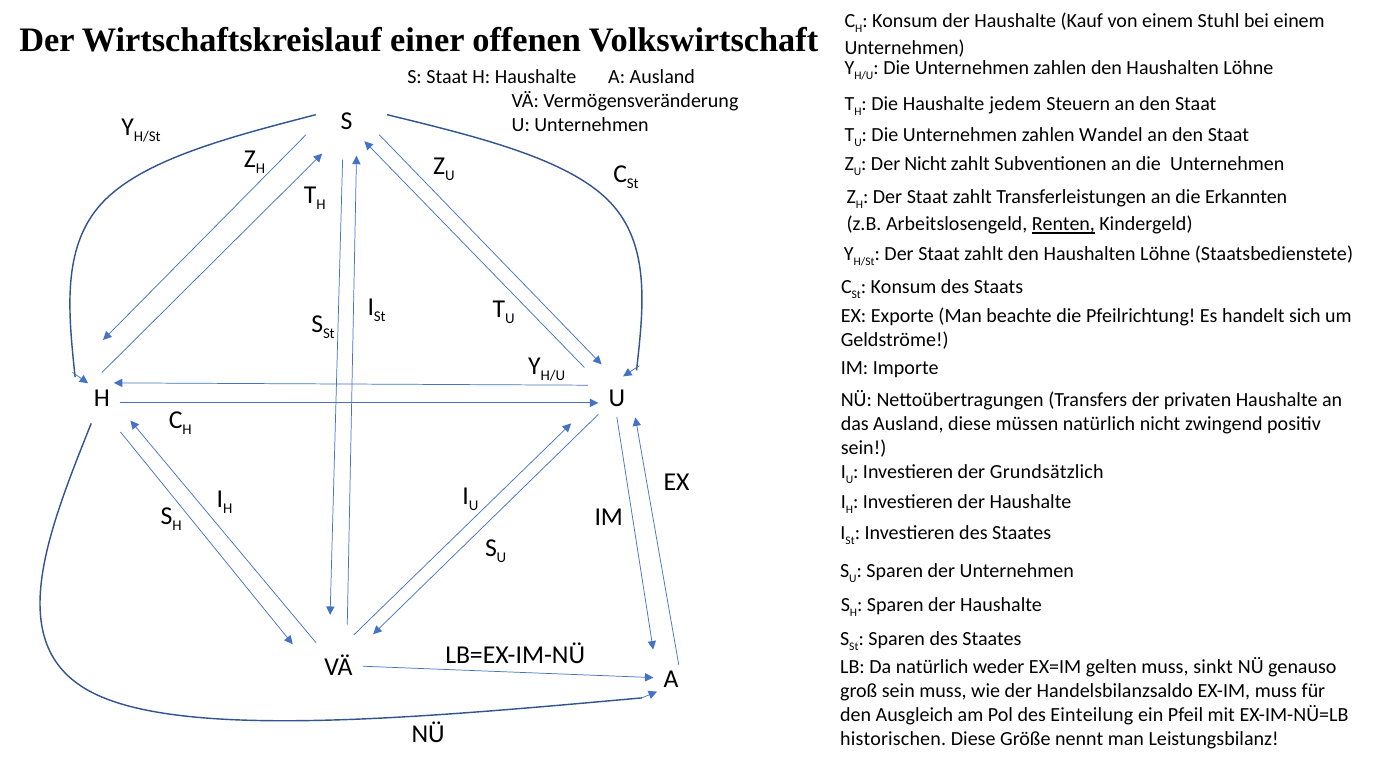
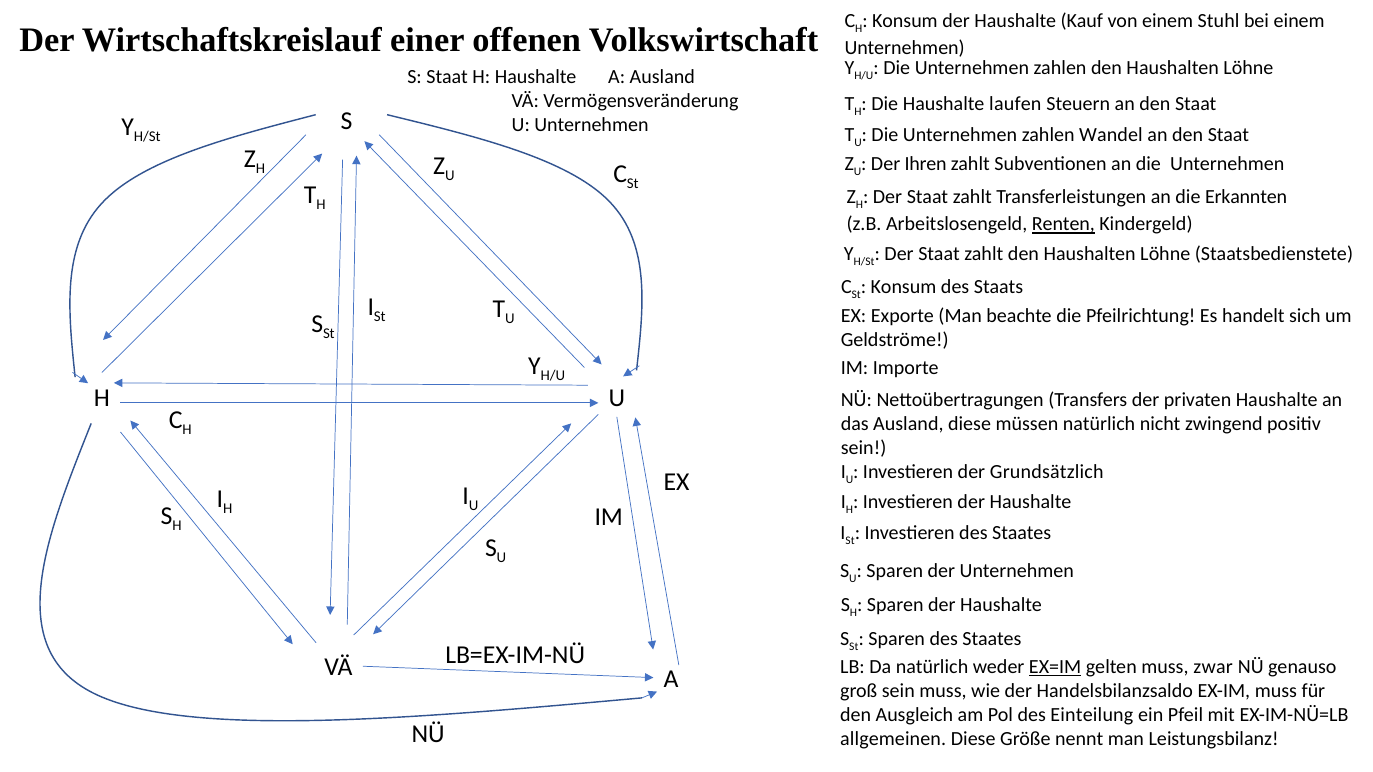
jedem: jedem -> laufen (1015, 104)
Der Nicht: Nicht -> Ihren (926, 164)
EX=IM underline: none -> present (1055, 668)
sinkt: sinkt -> zwar (1213, 668)
historischen: historischen -> allgemeinen (893, 740)
